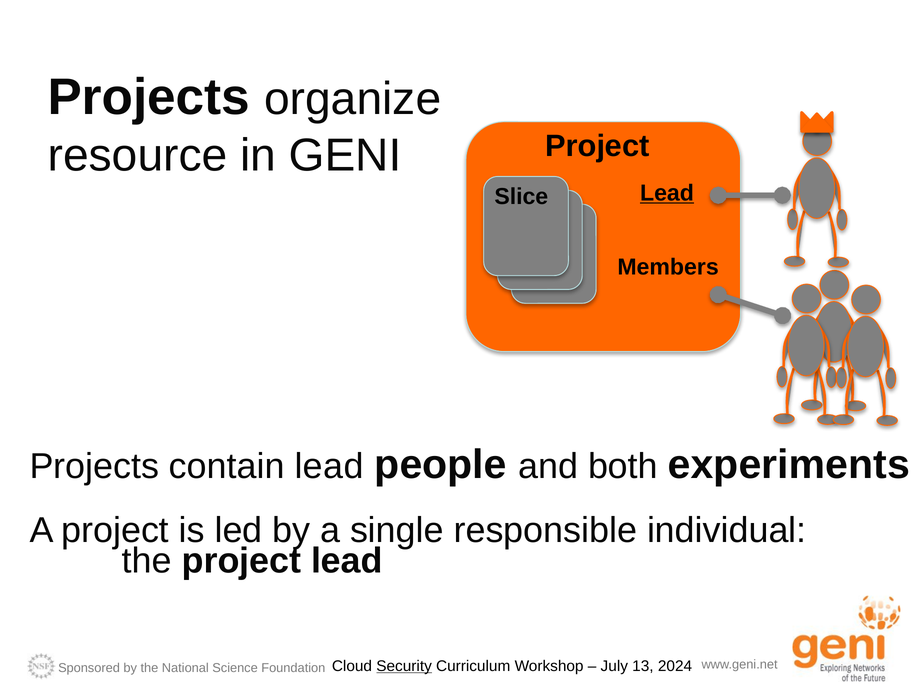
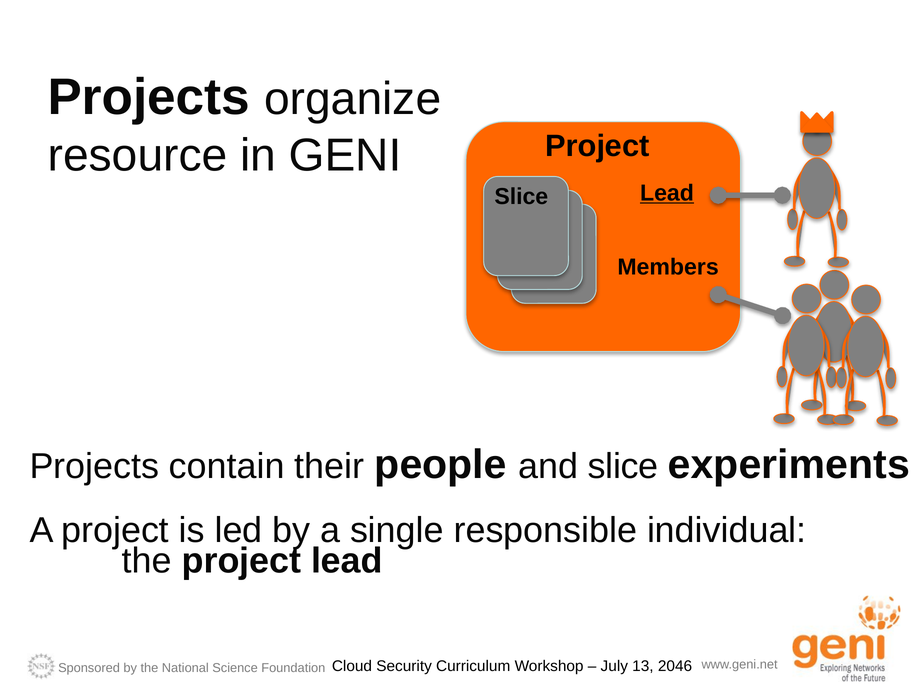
contain lead: lead -> their (329, 467)
and both: both -> slice (623, 467)
Security underline: present -> none (404, 666)
2024: 2024 -> 2046 (675, 666)
